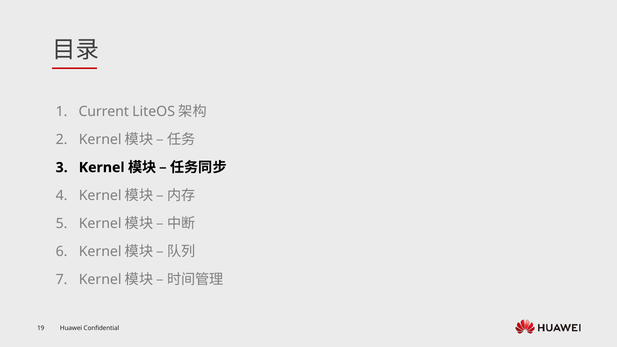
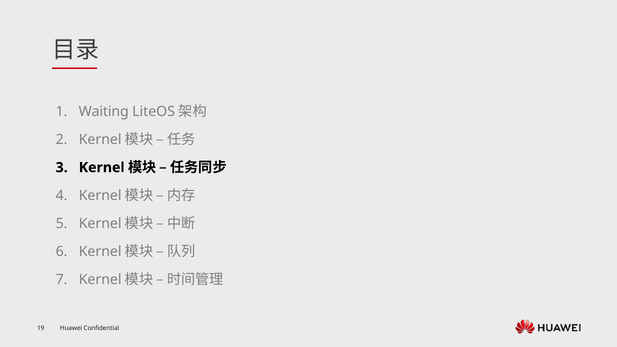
Current: Current -> Waiting (104, 112)
